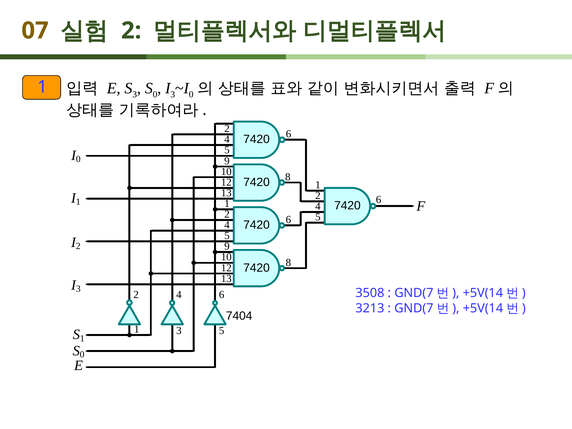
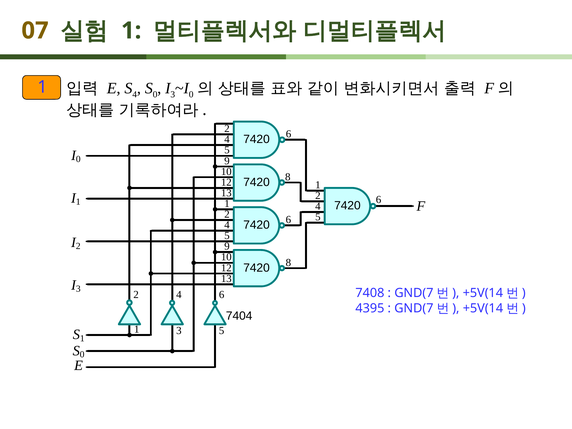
2: 2 -> 1 (131, 31)
3: 3 -> 4 (135, 94)
3508: 3508 -> 7408 (370, 293)
3213: 3213 -> 4395 (370, 308)
